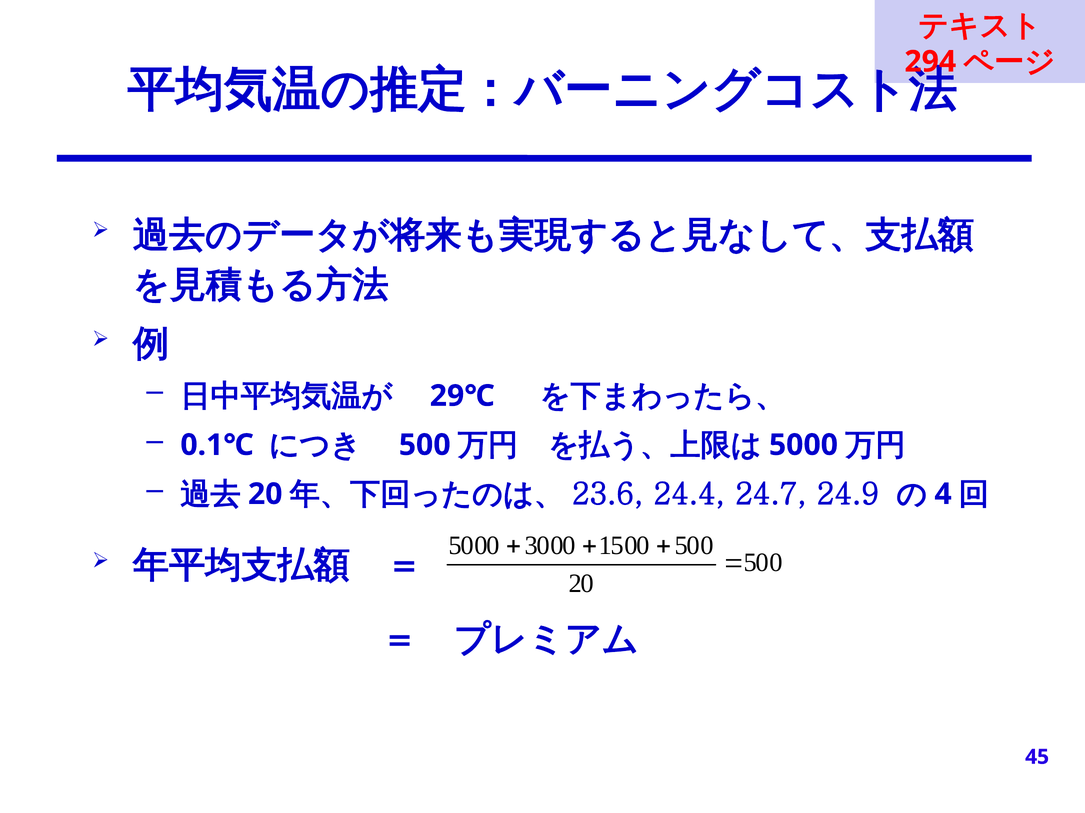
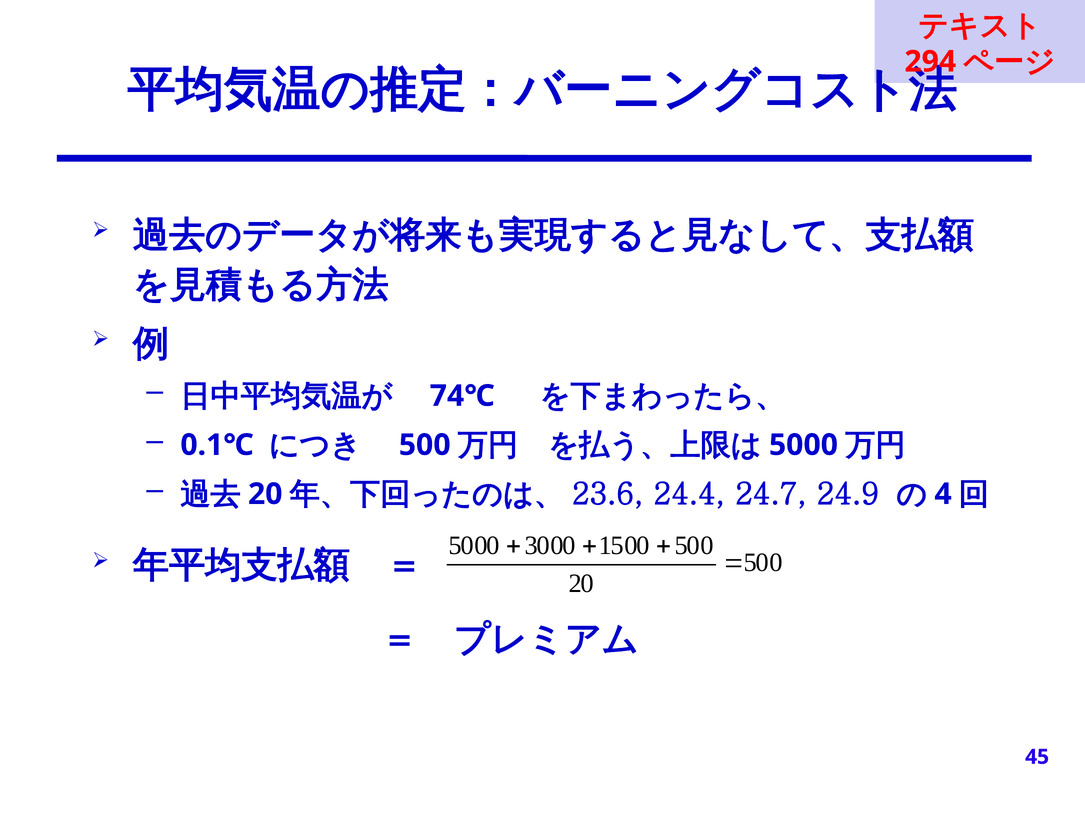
29℃: 29℃ -> 74℃ (462, 396)
